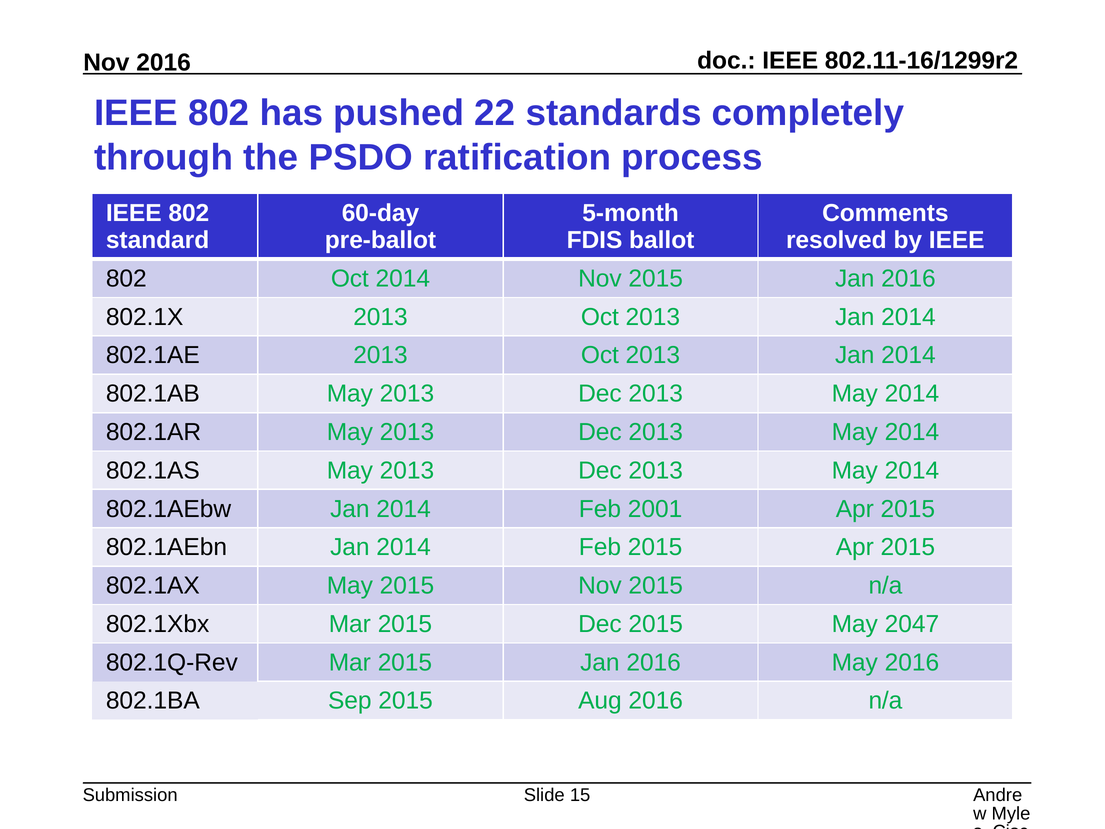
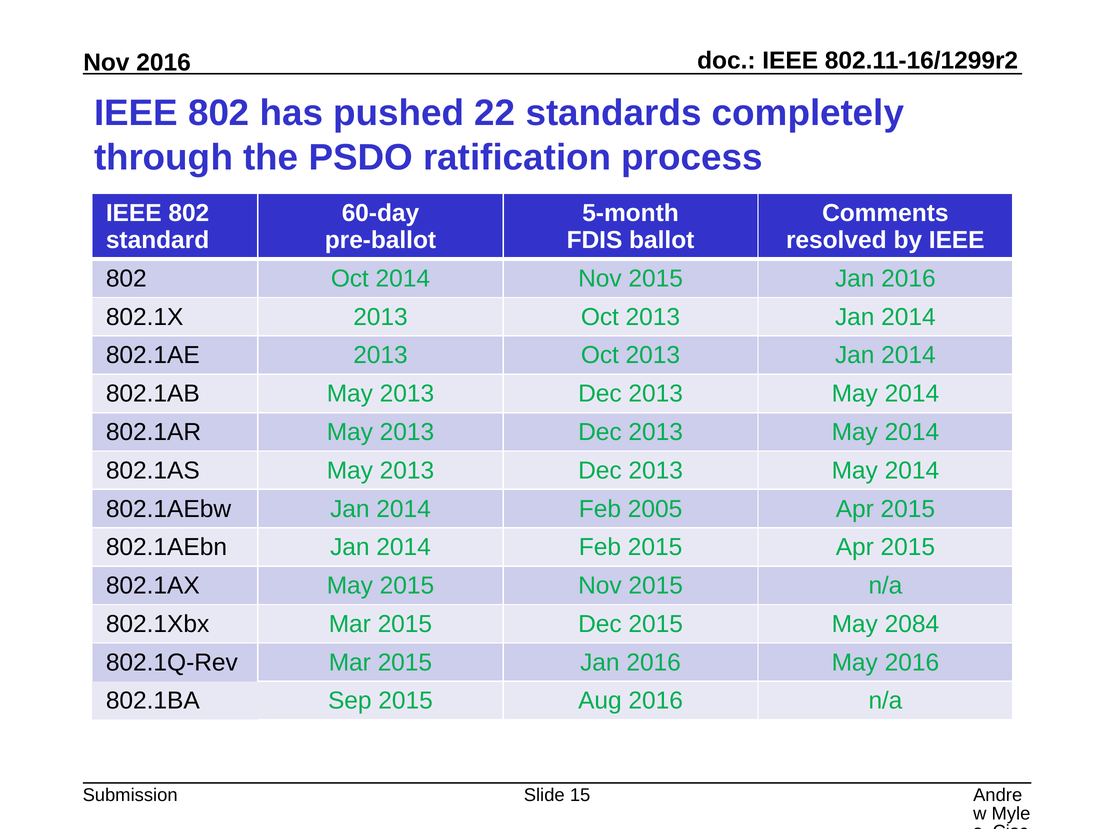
2001: 2001 -> 2005 (655, 509)
2047: 2047 -> 2084 (912, 624)
